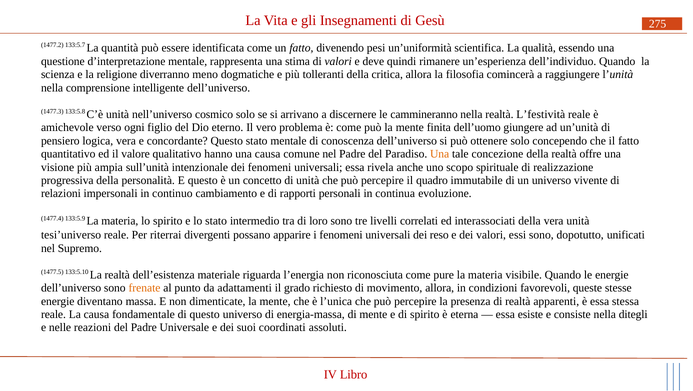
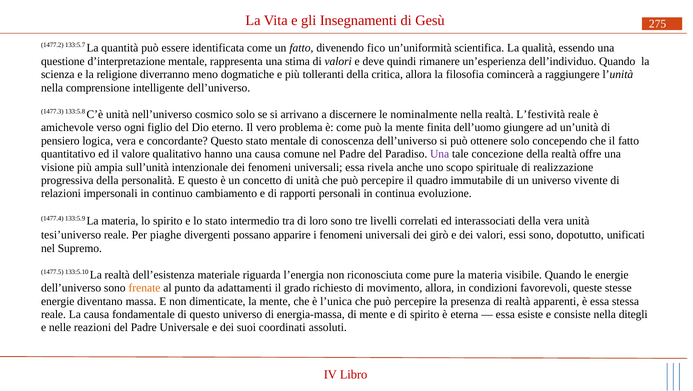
pesi: pesi -> fico (376, 48)
cammineranno: cammineranno -> nominalmente (424, 114)
Una colour: orange -> purple (440, 154)
riterrai: riterrai -> piaghe (166, 235)
reso: reso -> girò (439, 235)
